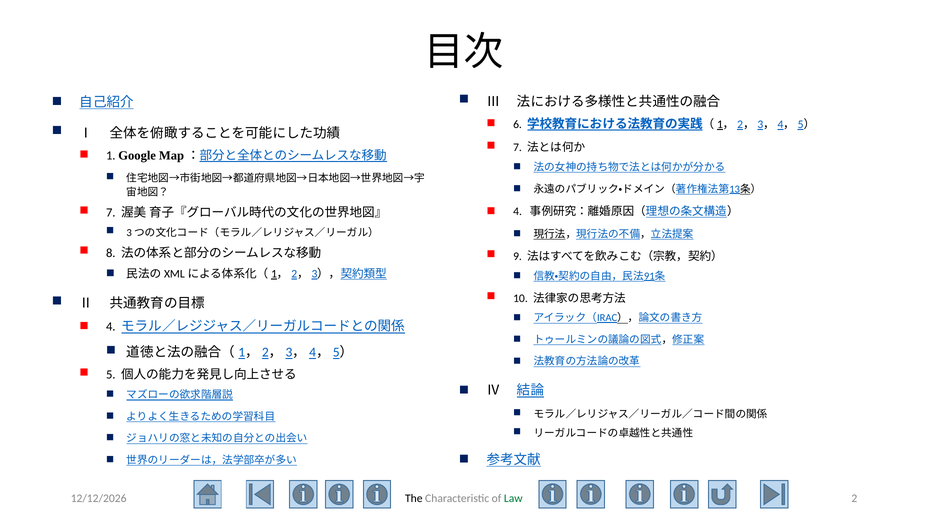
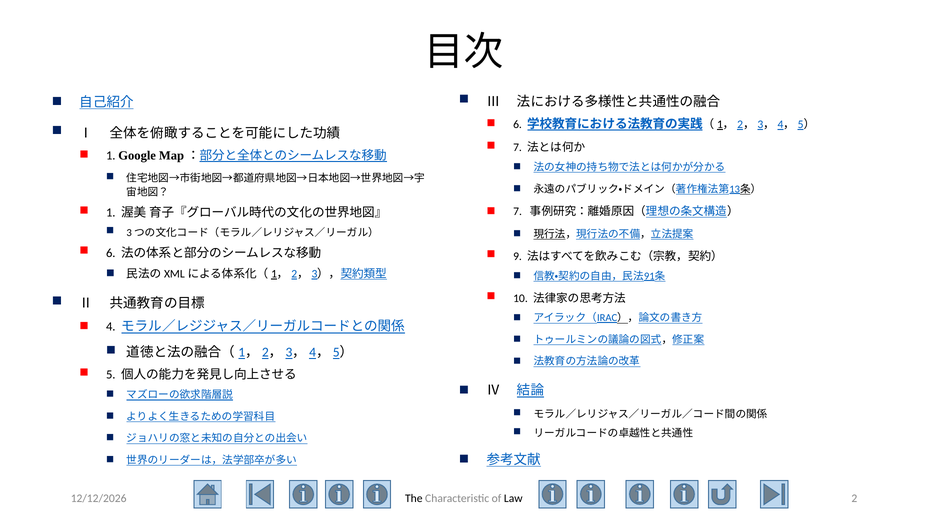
7: 7 -> 1 (111, 213)
4: 4 -> 7 (518, 212)
8: 8 -> 6 (111, 253)
Law colour: green -> black (513, 498)
